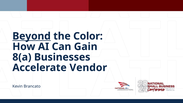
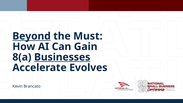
Color: Color -> Must (88, 36)
Businesses underline: none -> present (62, 57)
Vendor: Vendor -> Evolves (88, 68)
